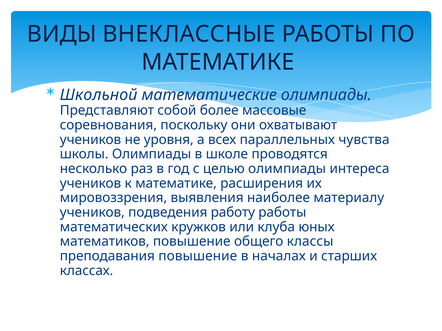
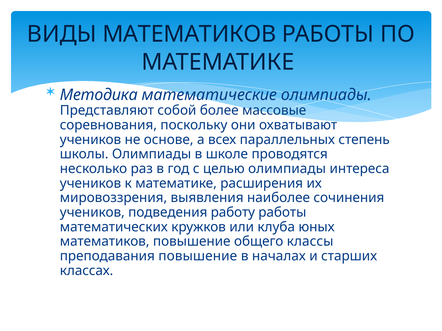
ВИДЫ ВНЕКЛАССНЫЕ: ВНЕКЛАССНЫЕ -> МАТЕМАТИКОВ (189, 34)
Школьной: Школьной -> Методика (99, 95)
уровня: уровня -> основе (169, 140)
чувства: чувства -> степень (364, 140)
материалу: материалу -> сочинения (349, 198)
